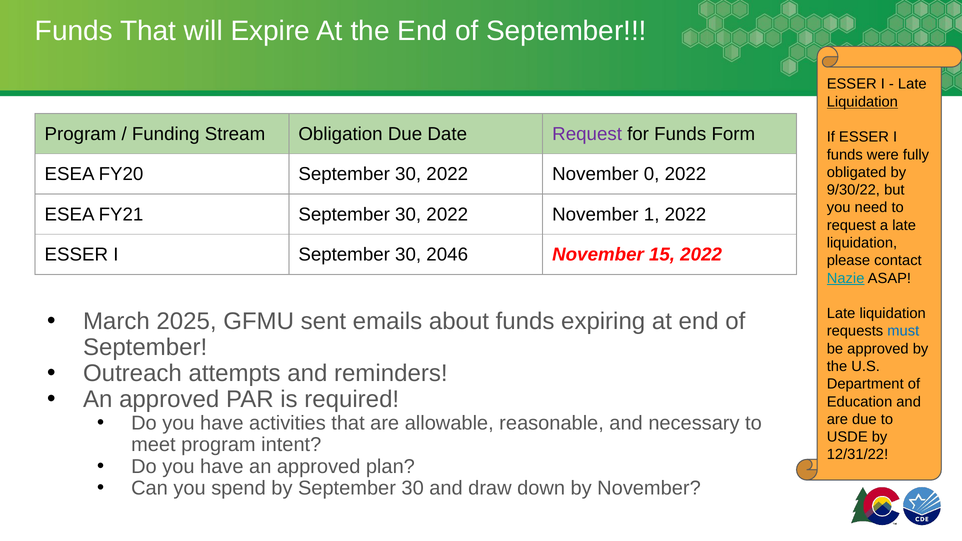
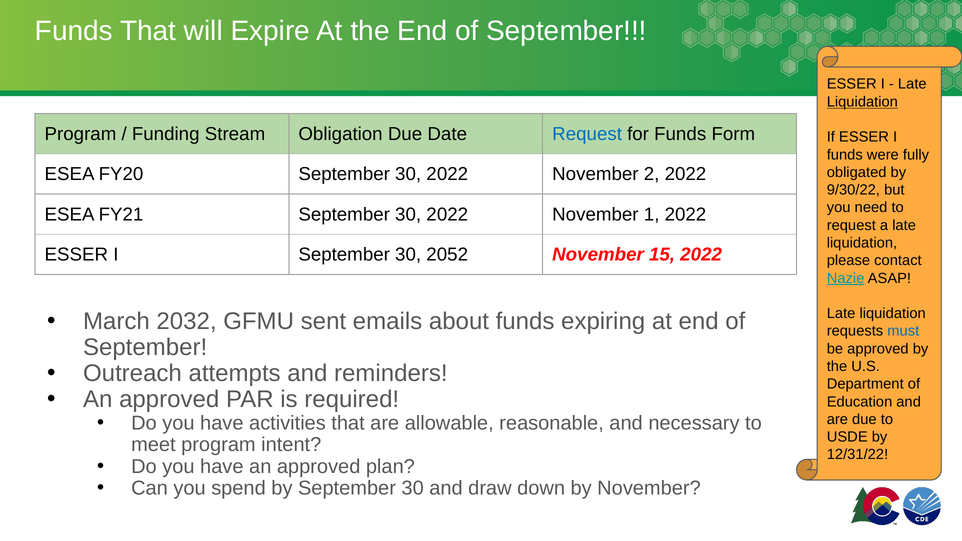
Request colour: purple -> blue (587, 134)
0: 0 -> 2 (652, 174)
2046: 2046 -> 2052 (447, 255)
2025: 2025 -> 2032 (187, 322)
